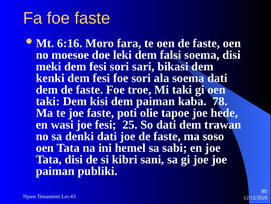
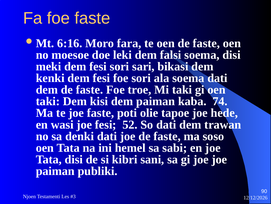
78: 78 -> 74 (220, 101)
25: 25 -> 52 (130, 124)
